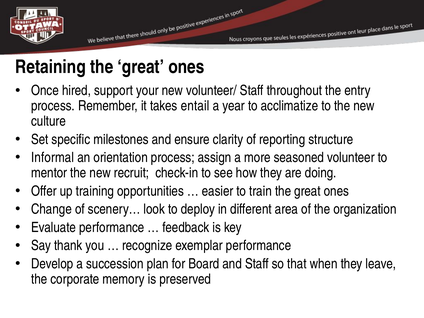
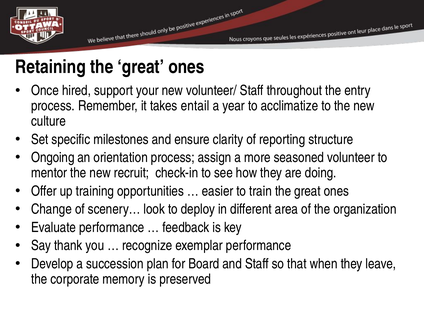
Informal: Informal -> Ongoing (53, 158)
